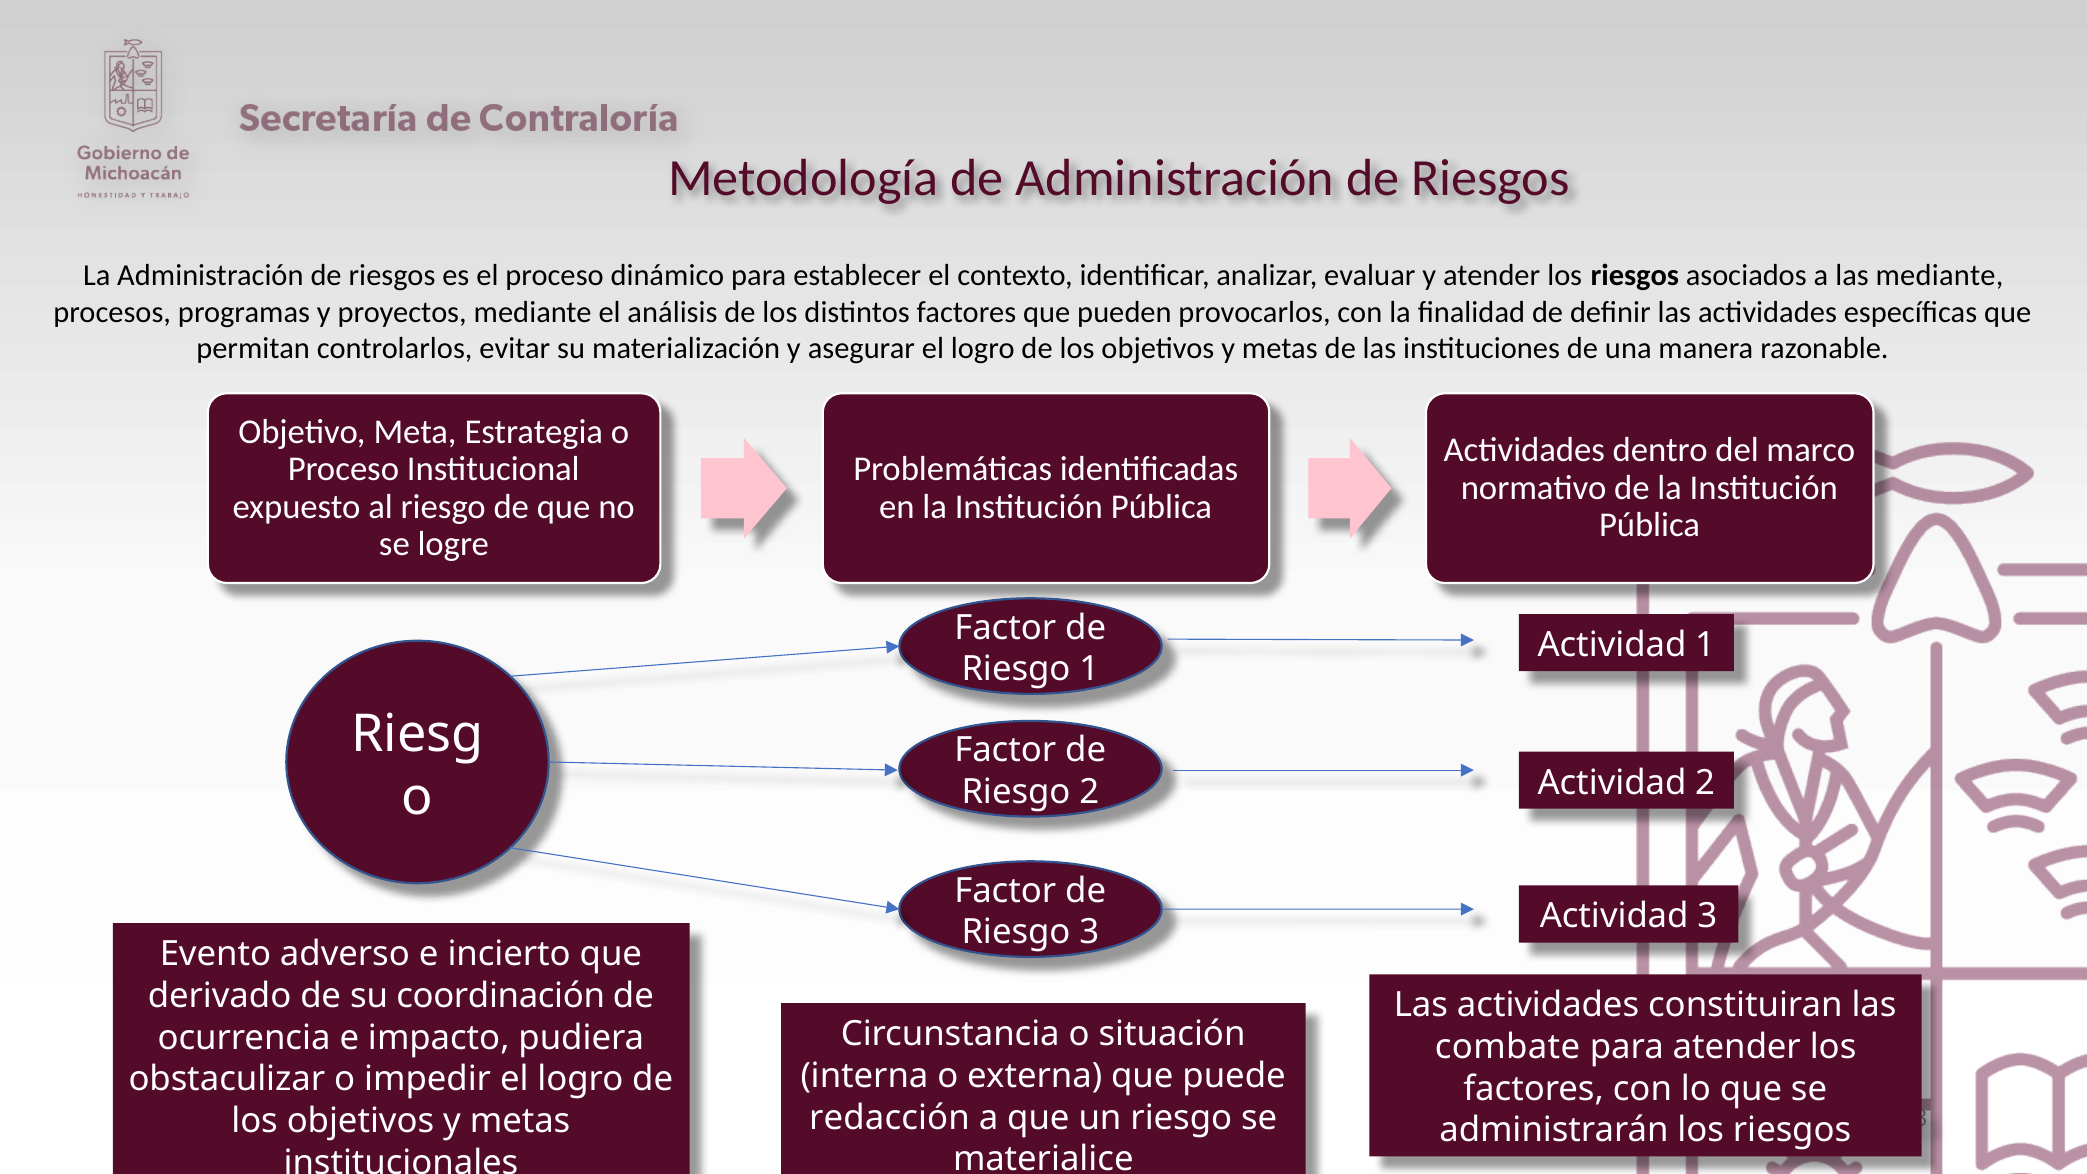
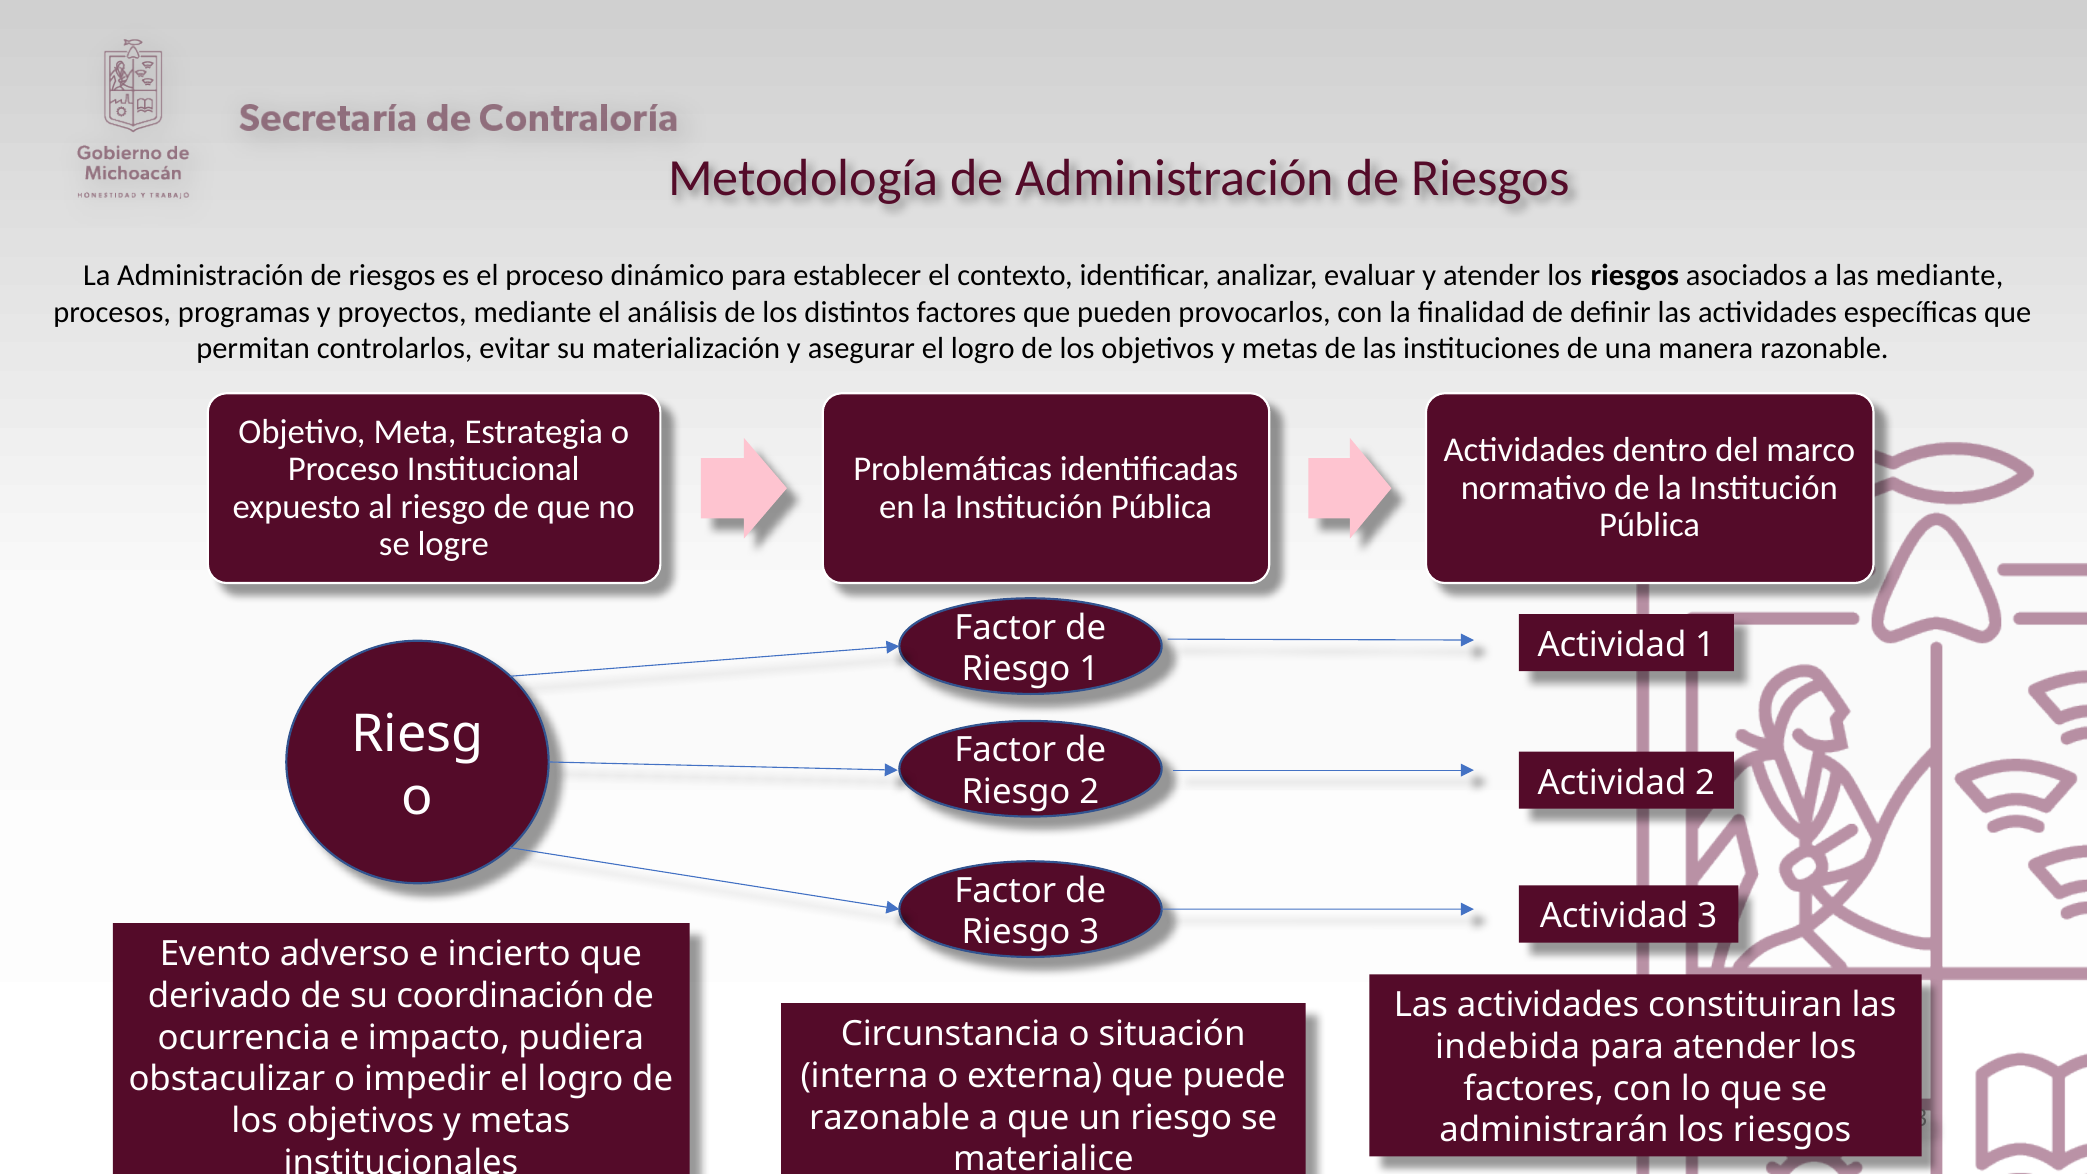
combate: combate -> indebida (1508, 1047)
redacción: redacción -> razonable (890, 1118)
